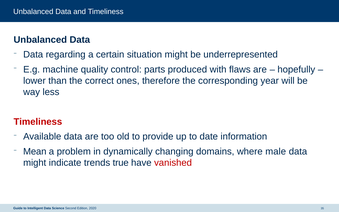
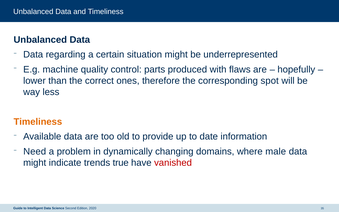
year: year -> spot (270, 81)
Timeliness colour: red -> orange (38, 122)
Mean: Mean -> Need (35, 151)
